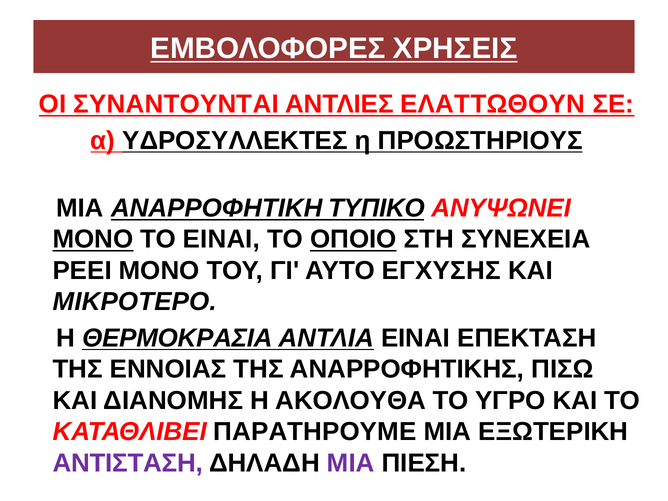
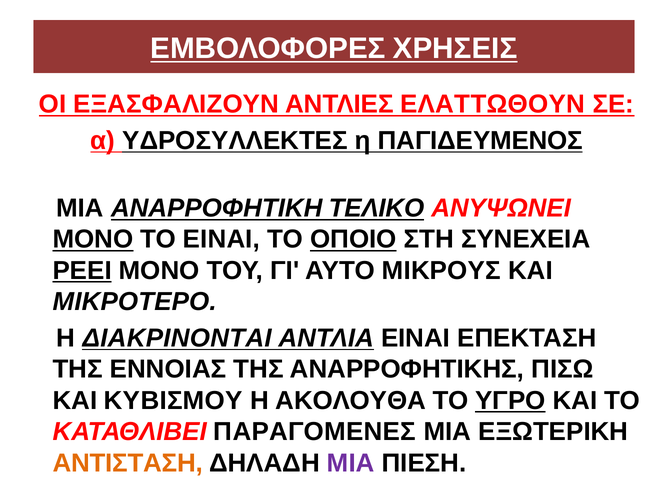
ΣΥΝΑΝΤΟΥΝΤΑΙ: ΣΥΝΑΝΤΟΥΝΤΑΙ -> ΕΞΑΣΦΑΛΙΖΟΥΝ (176, 104)
ΠΡΟΩΣΤΗΡΙΟΥΣ: ΠΡΟΩΣΤΗΡΙΟΥΣ -> ΠΑΓΙΔΕΥΜΕΝΟΣ (480, 141)
ΤΥΠΙΚΟ: ΤΥΠΙΚΟ -> ΤΕΛΙΚΟ (376, 208)
ΡΕΕΙ underline: none -> present (82, 271)
ΕΓΧΥΣΗΣ: ΕΓΧΥΣΗΣ -> ΜΙΚΡΟΥΣ (441, 271)
ΘΕΡΜΟΚΡΑΣΙΑ: ΘΕΡΜΟΚΡΑΣΙΑ -> ΔΙΑΚΡΙΝΟΝΤΑΙ (177, 338)
ΔΙΑΝΟΜΗΣ: ΔΙΑΝΟΜΗΣ -> ΚΥΒΙΣΜΟΥ (173, 401)
ΥΓΡΟ underline: none -> present (510, 401)
ΠΑΡΑΤΗΡΟΥΜΕ: ΠΑΡΑΤΗΡΟΥΜΕ -> ΠΑΡΑΓΟΜΕΝΕΣ (315, 432)
ΑΝΤΙΣΤΑΣΗ colour: purple -> orange (128, 463)
